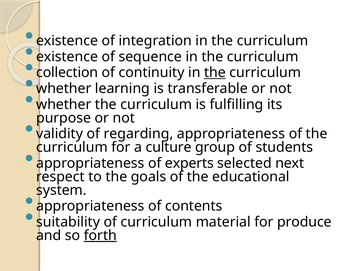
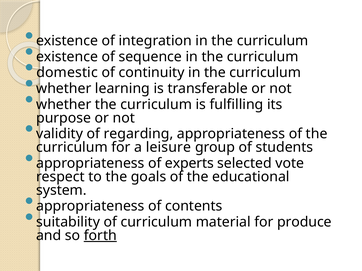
collection: collection -> domestic (67, 73)
the underline: present -> none (215, 73)
culture: culture -> leisure (168, 148)
next: next -> vote (290, 163)
